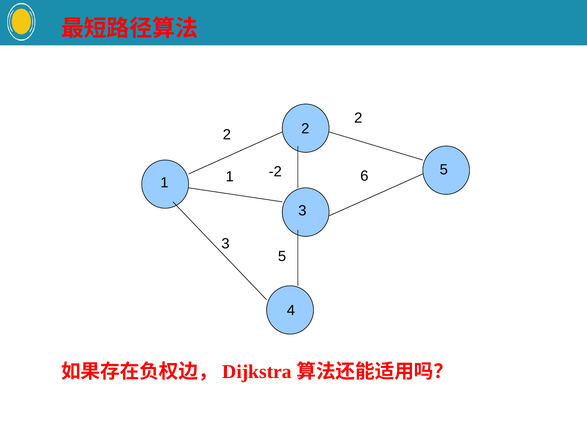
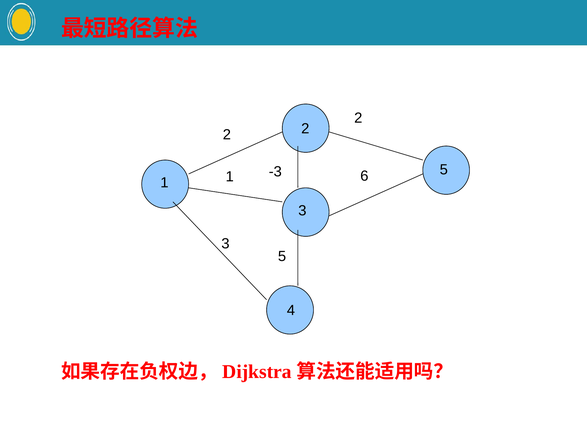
-2: -2 -> -3 (275, 172)
